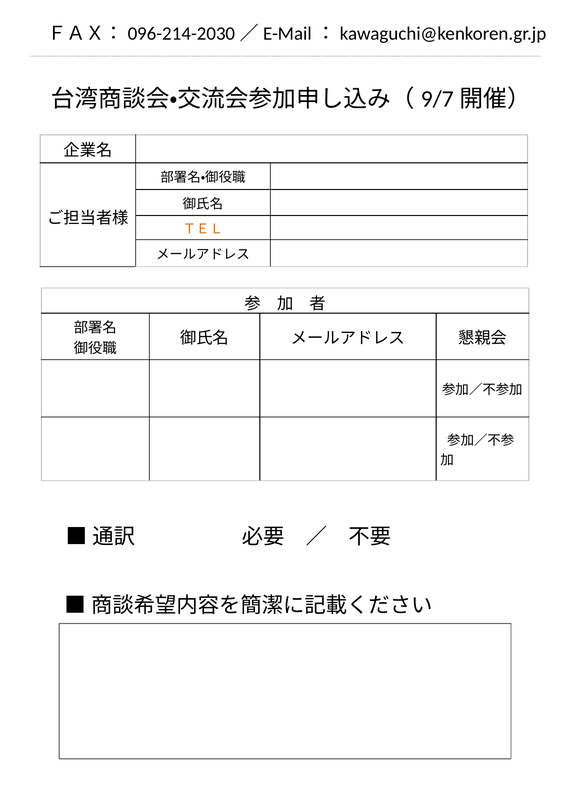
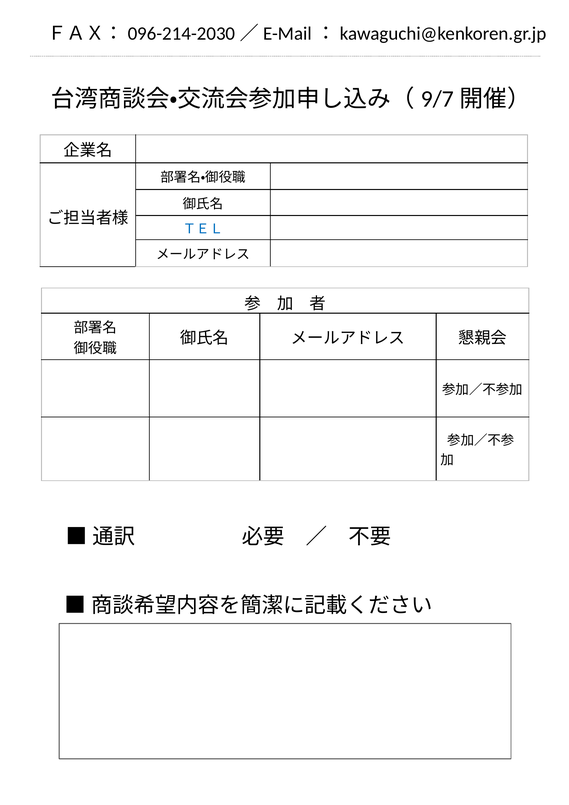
ＴＥＬ colour: orange -> blue (203, 229)
